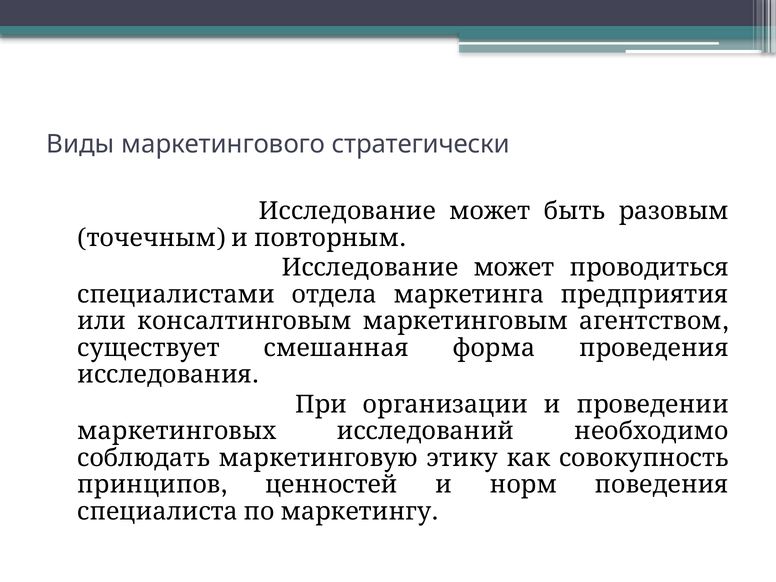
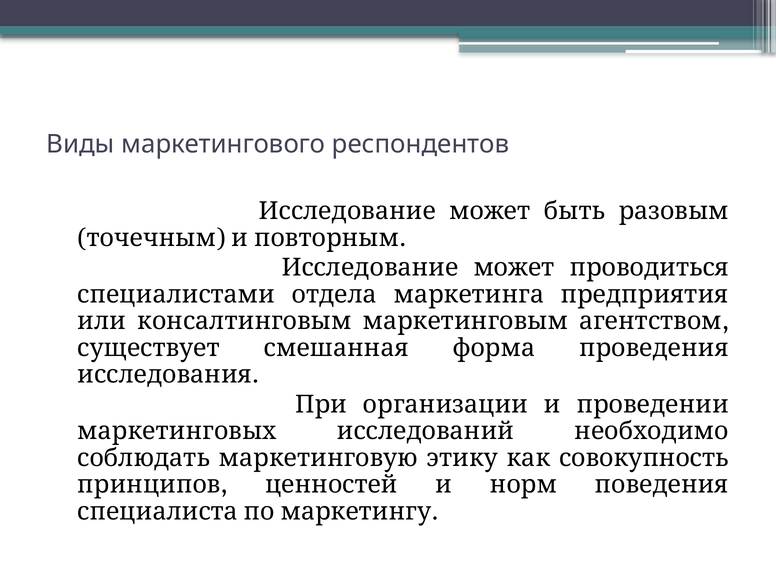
стратегически: стратегически -> респондентов (421, 144)
